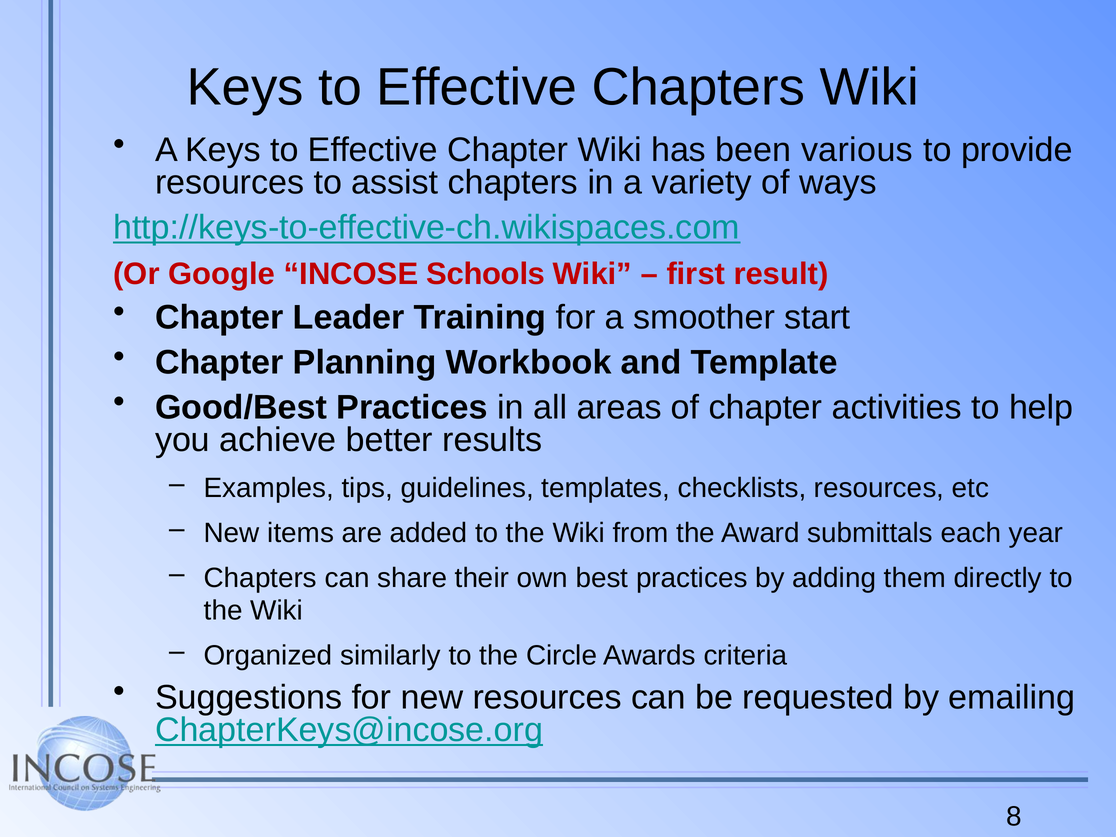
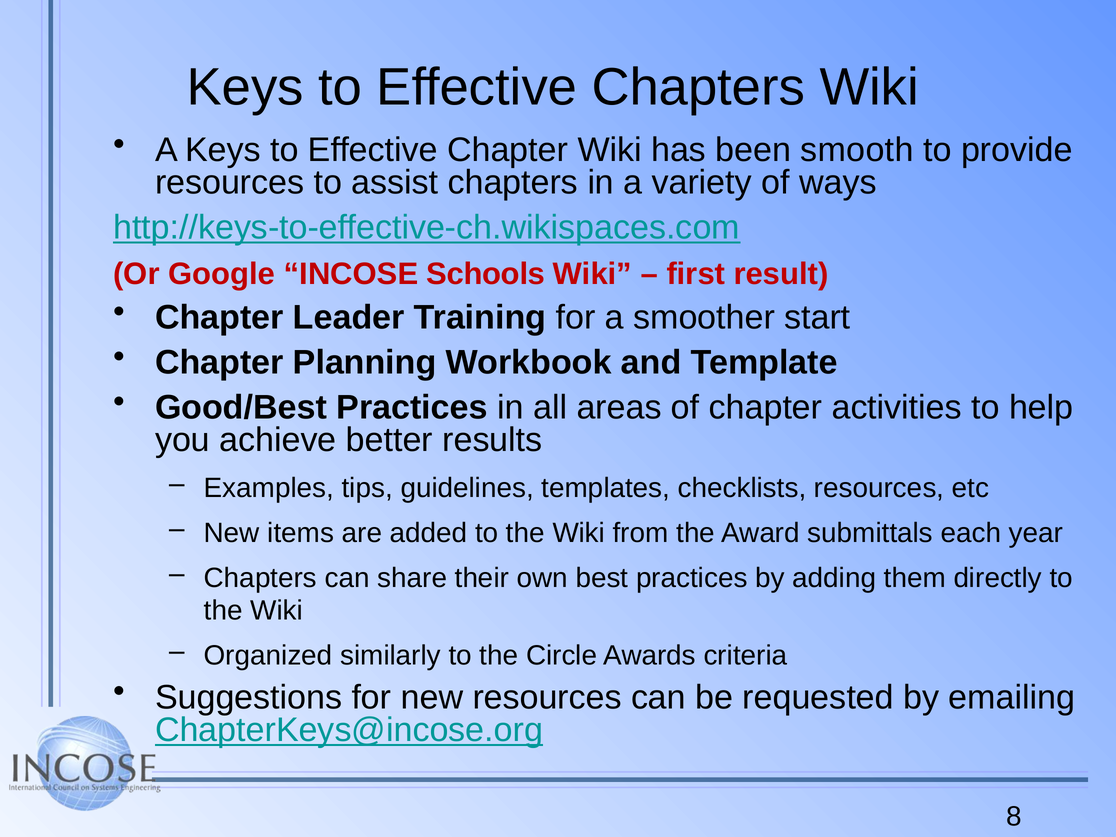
various: various -> smooth (857, 150)
